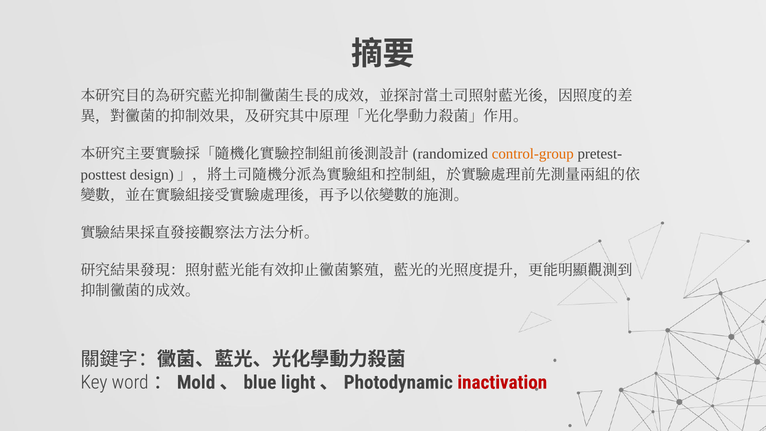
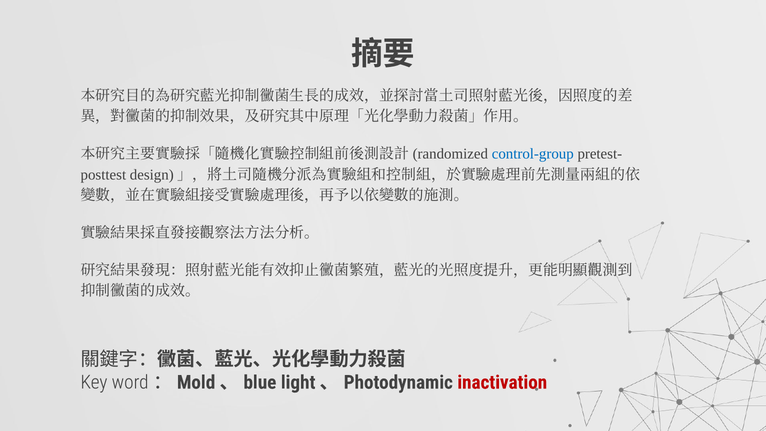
control-group colour: orange -> blue (533, 154)
